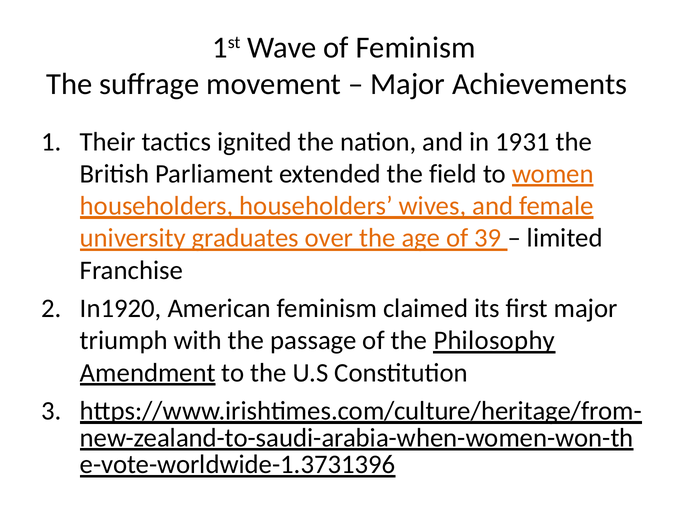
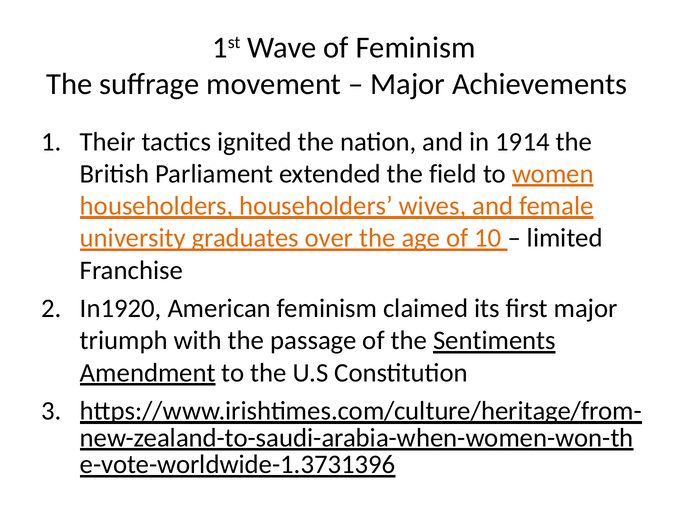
1931: 1931 -> 1914 (523, 142)
39: 39 -> 10 (488, 238)
Philosophy: Philosophy -> Sentiments (494, 341)
